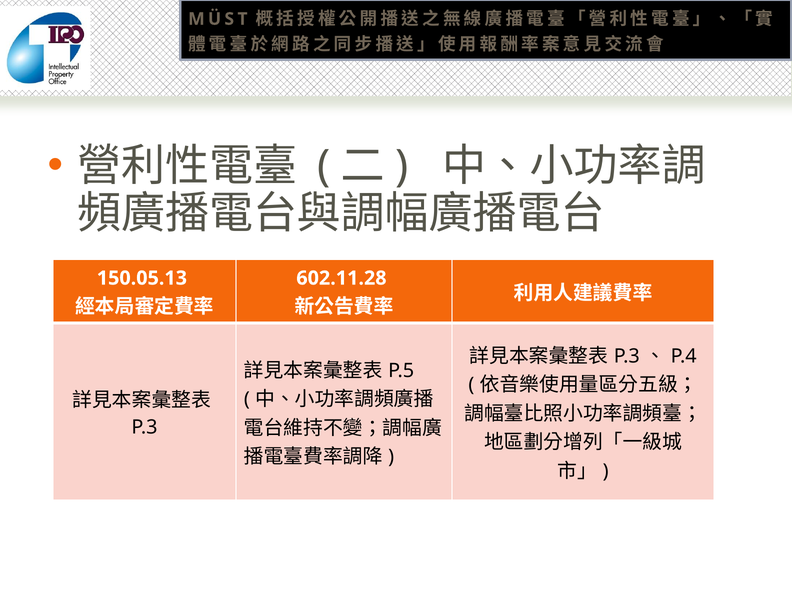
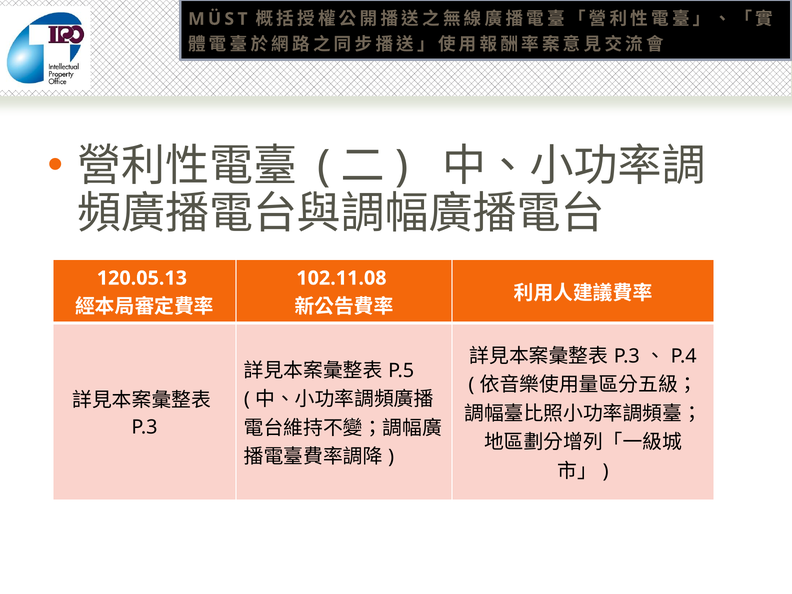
150.05.13: 150.05.13 -> 120.05.13 (142, 278)
602.11.28: 602.11.28 -> 102.11.08 (341, 278)
